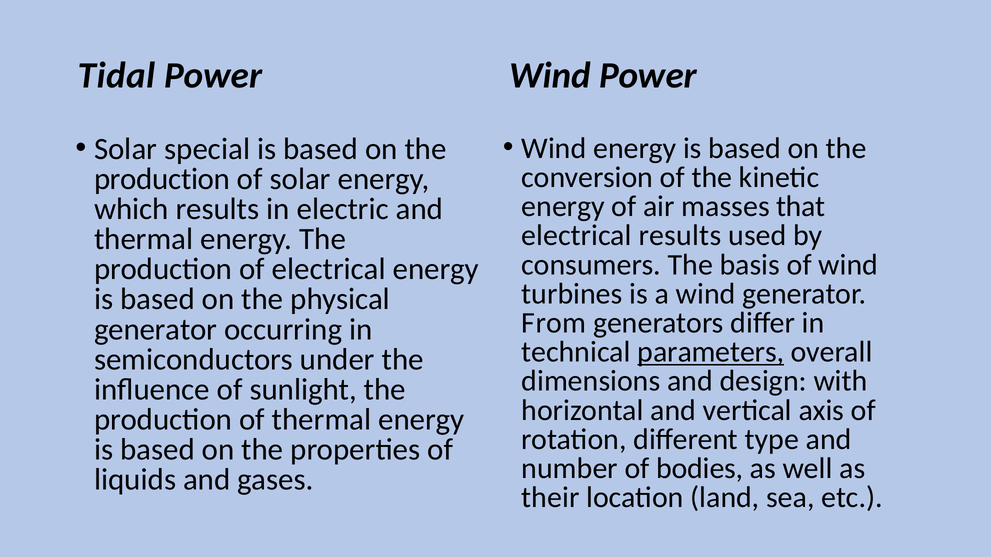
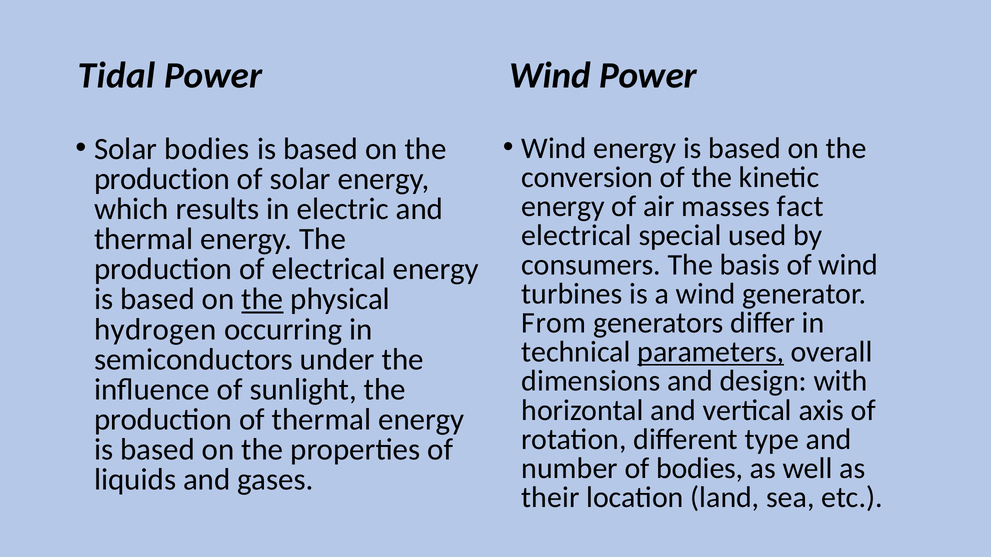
Solar special: special -> bodies (207, 149)
that: that -> fact (800, 207)
electrical results: results -> special (680, 236)
the underline: none -> present (262, 299)
generator: generator -> hydrogen (155, 330)
